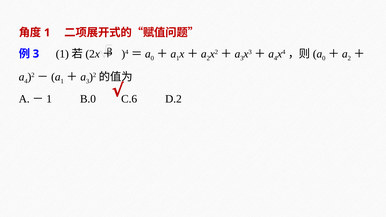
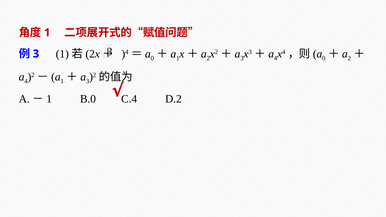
C.6: C.6 -> C.4 (129, 99)
